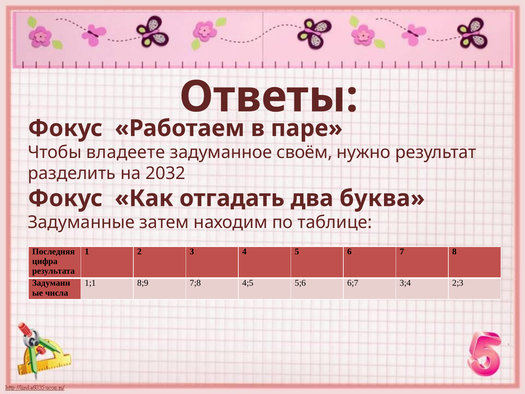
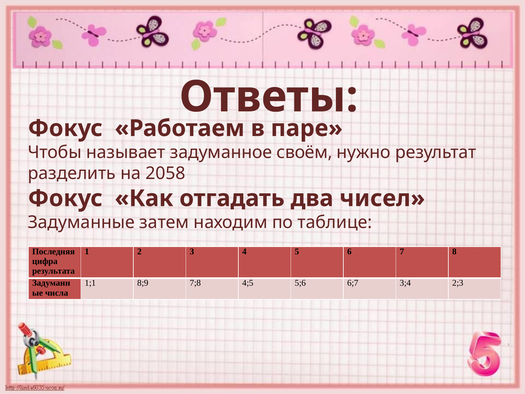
владеете: владеете -> называет (126, 152)
2032: 2032 -> 2058 (165, 173)
буква: буква -> чисел (382, 198)
